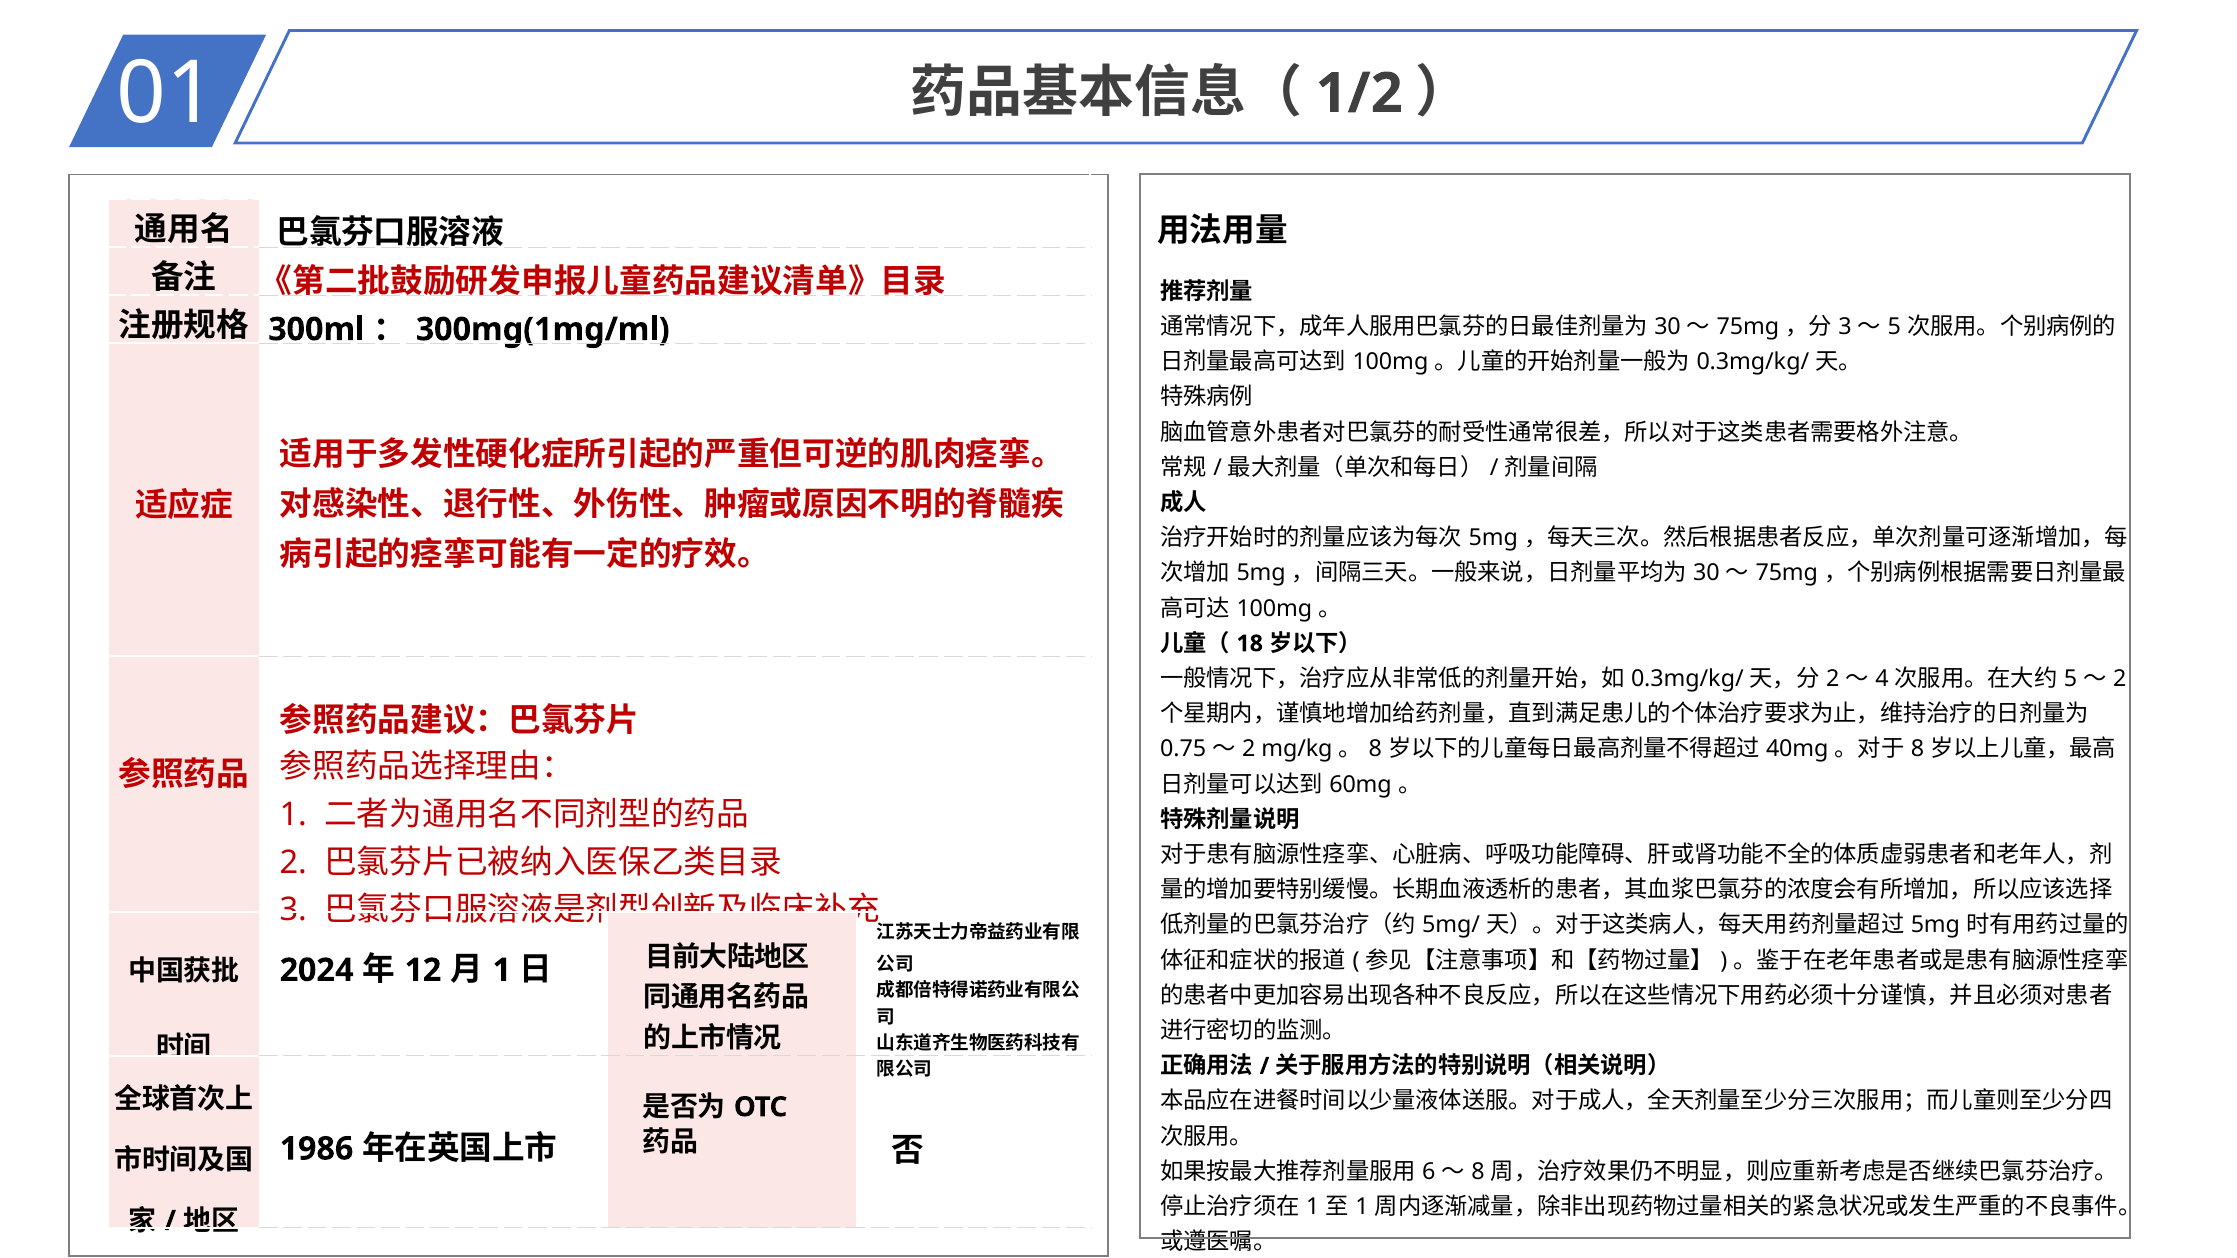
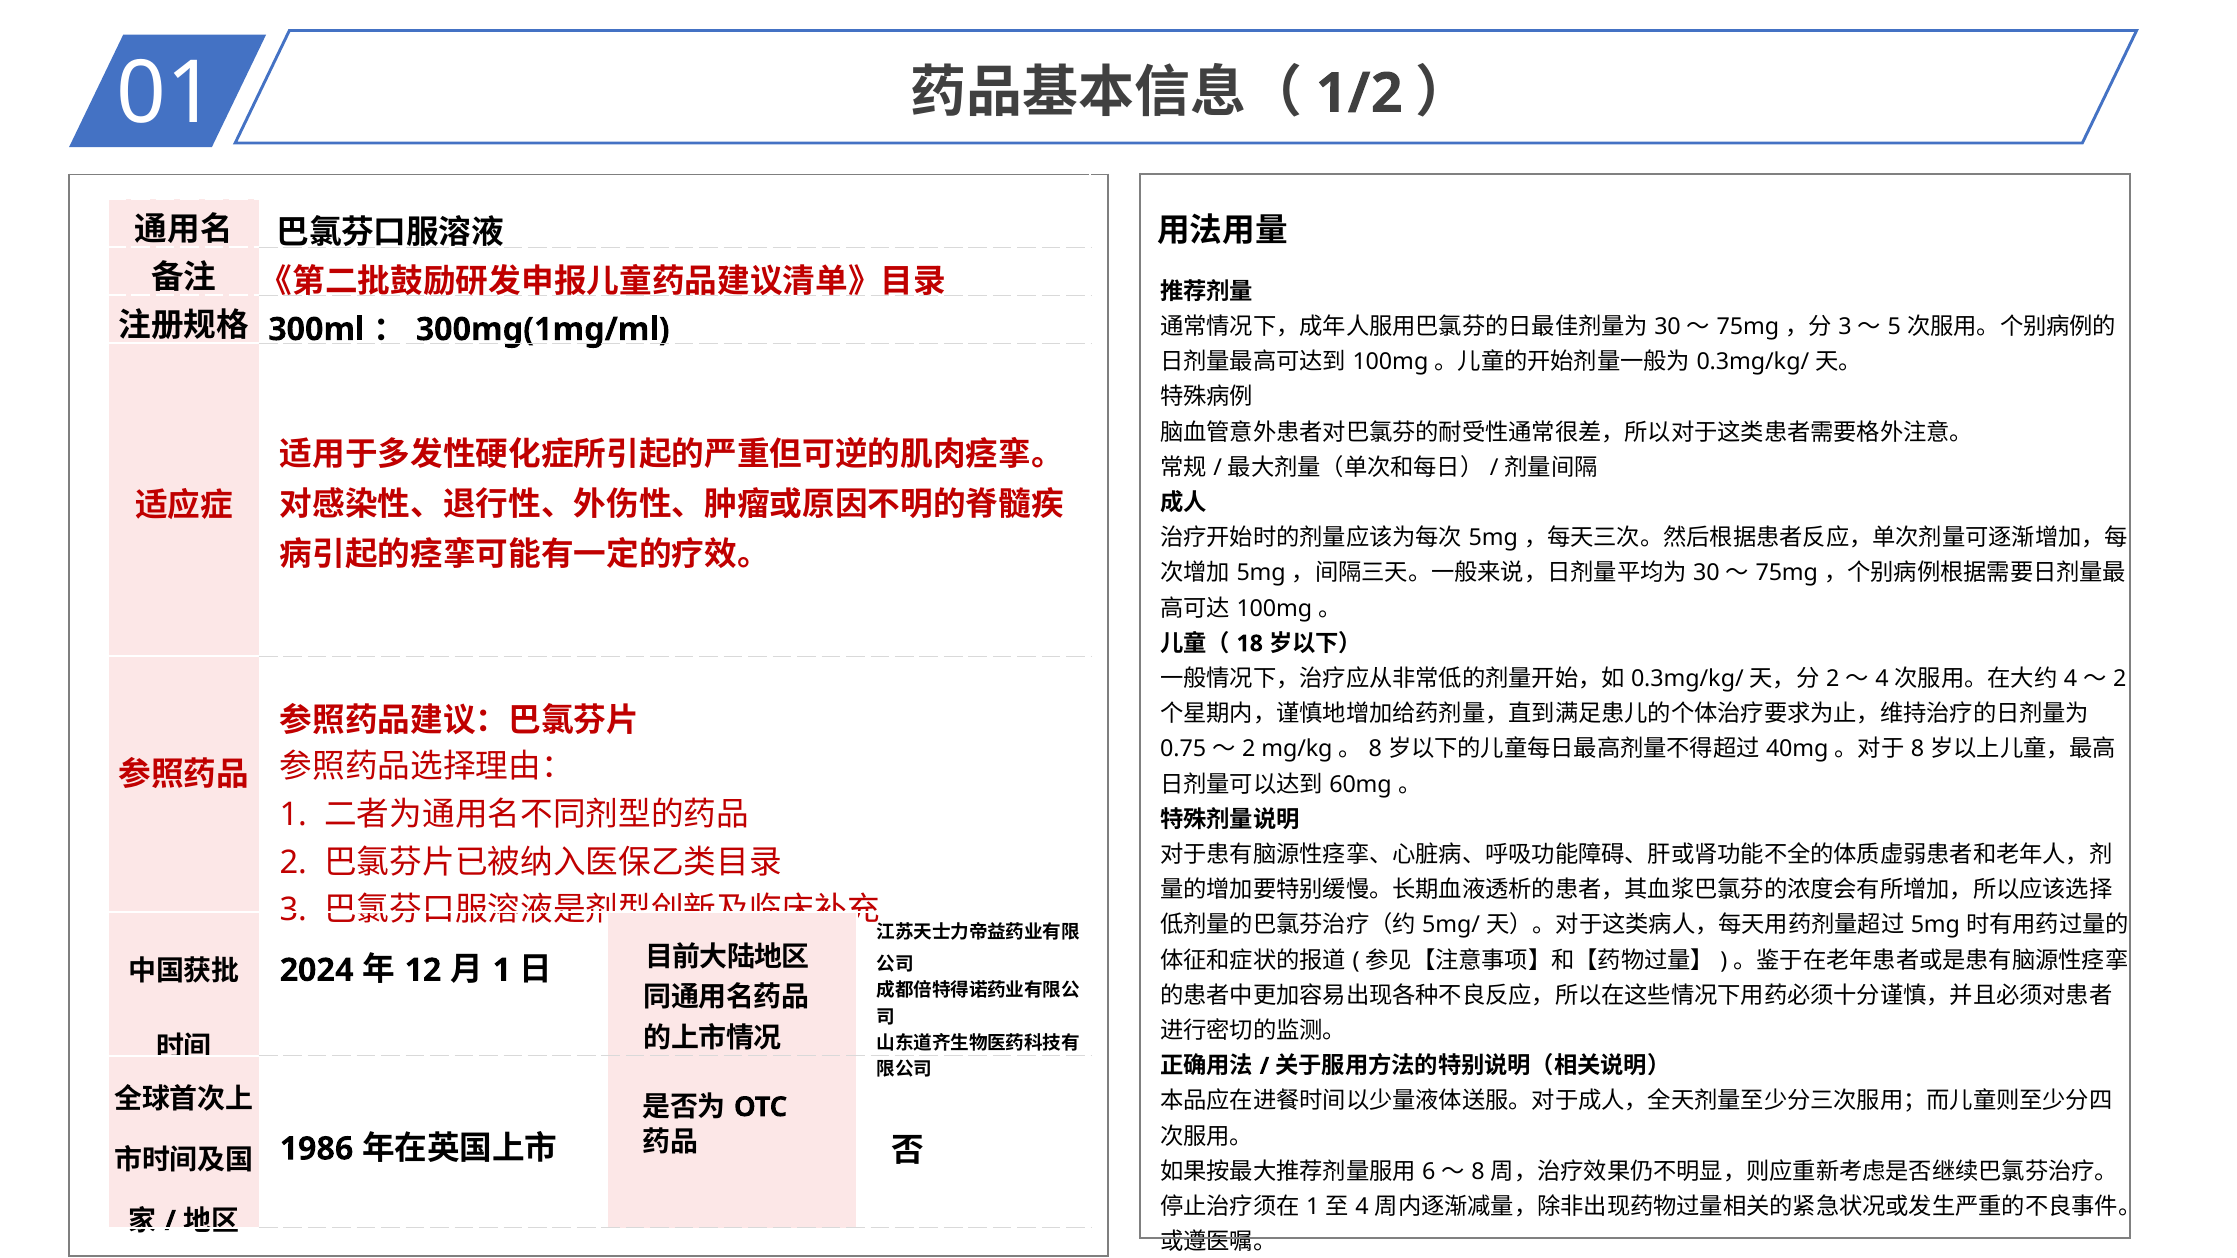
5: 5 -> 4 (2071, 679)
1: 1 -> 4 (1362, 1207)
